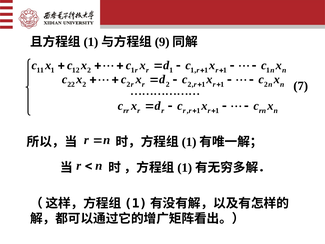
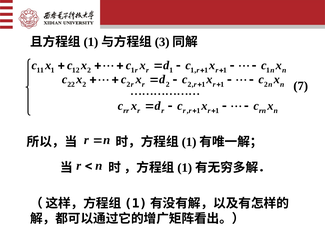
9: 9 -> 3 (162, 42)
